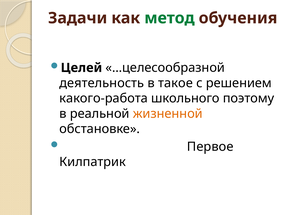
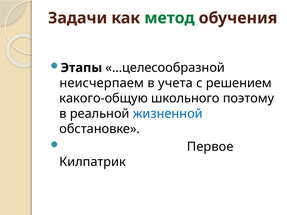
Целей: Целей -> Этапы (81, 68)
деятельность: деятельность -> неисчерпаем (102, 83)
такое: такое -> учета (175, 83)
какого-работа: какого-работа -> какого-общую (104, 98)
жизненной colour: orange -> blue (168, 114)
